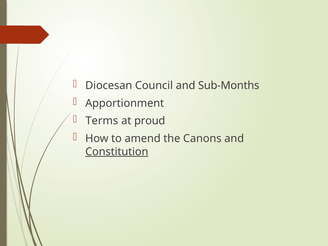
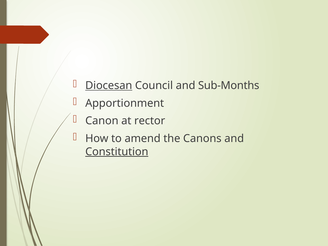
Diocesan underline: none -> present (109, 86)
Terms: Terms -> Canon (102, 121)
proud: proud -> rector (150, 121)
